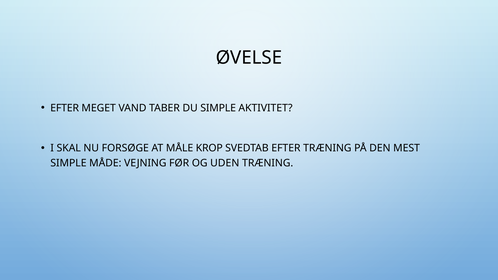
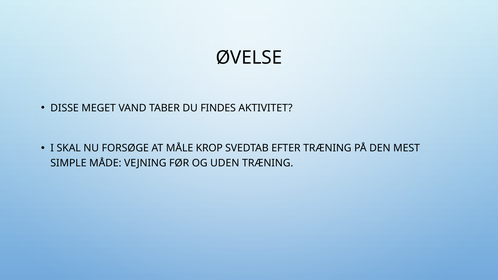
EFTER: EFTER -> DISSE (65, 108)
DU SIMPLE: SIMPLE -> FINDES (218, 108)
